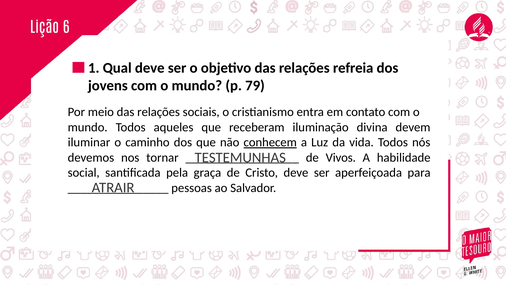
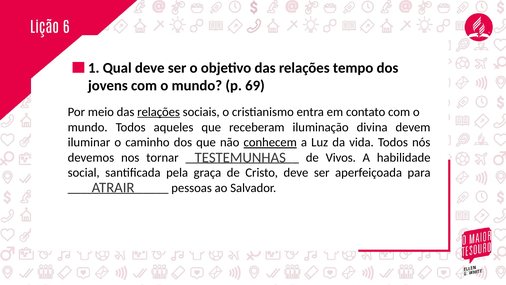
refreia: refreia -> tempo (353, 68)
79: 79 -> 69 (255, 85)
relações underline: none -> present (159, 112)
